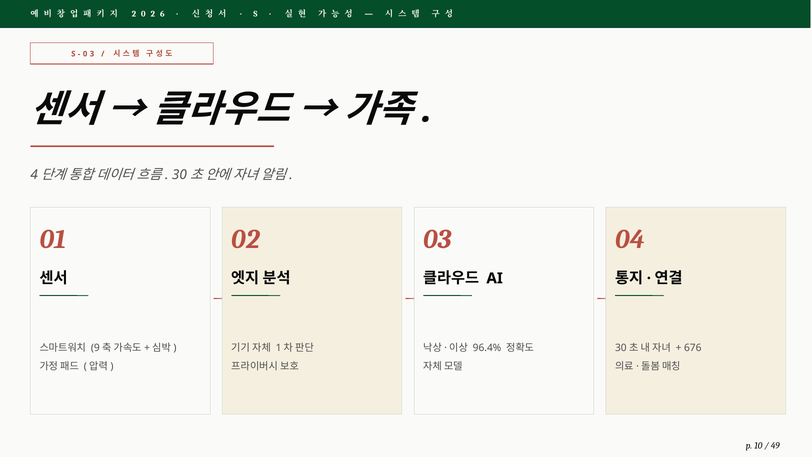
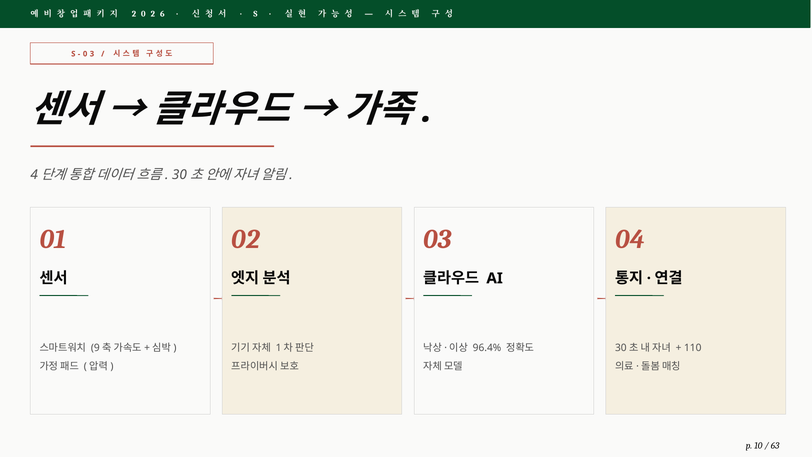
676: 676 -> 110 (693, 348)
49: 49 -> 63 (775, 445)
